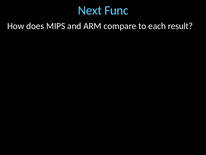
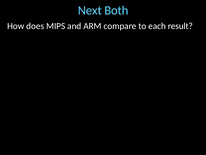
Func: Func -> Both (116, 10)
